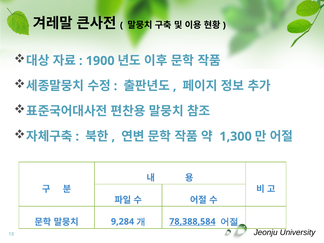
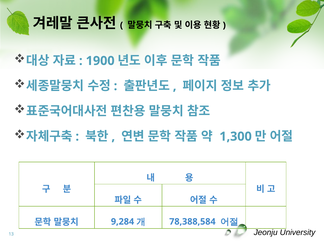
78,388,584 underline: present -> none (192, 222)
